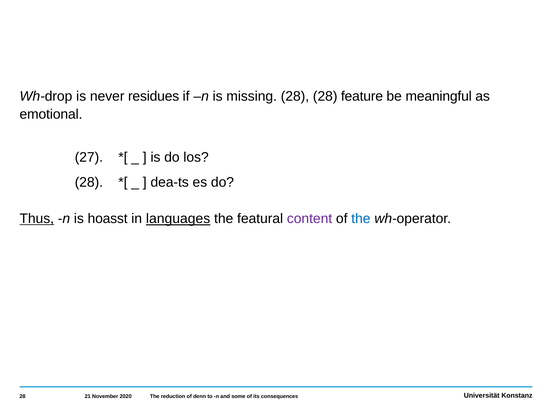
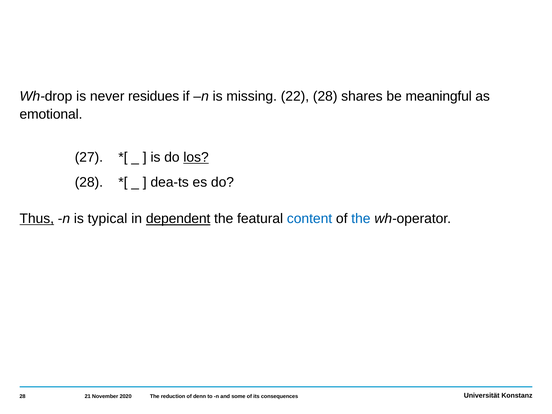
missing 28: 28 -> 22 (295, 96)
feature: feature -> shares (362, 96)
los underline: none -> present (196, 157)
hoasst: hoasst -> typical (107, 219)
languages: languages -> dependent (178, 219)
content colour: purple -> blue (310, 219)
